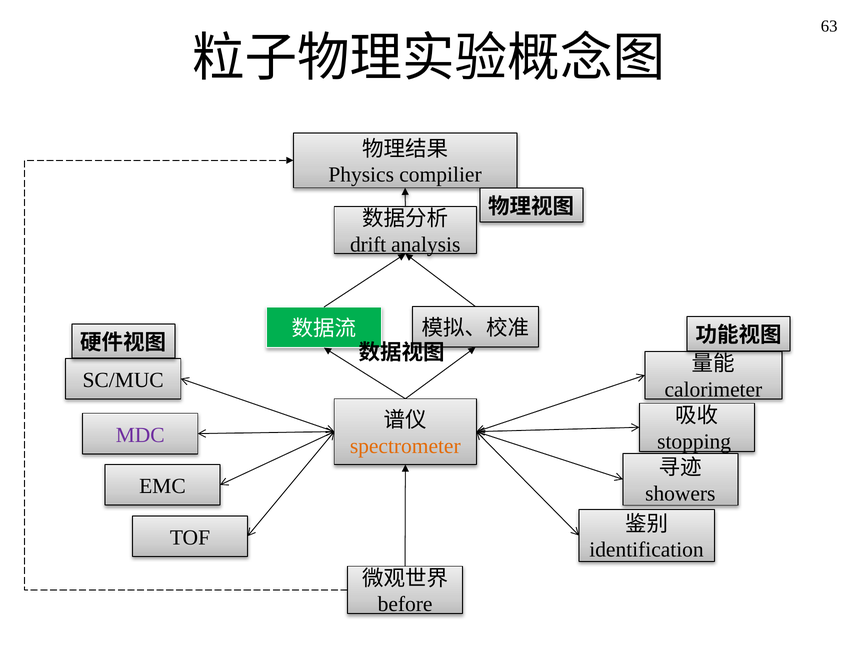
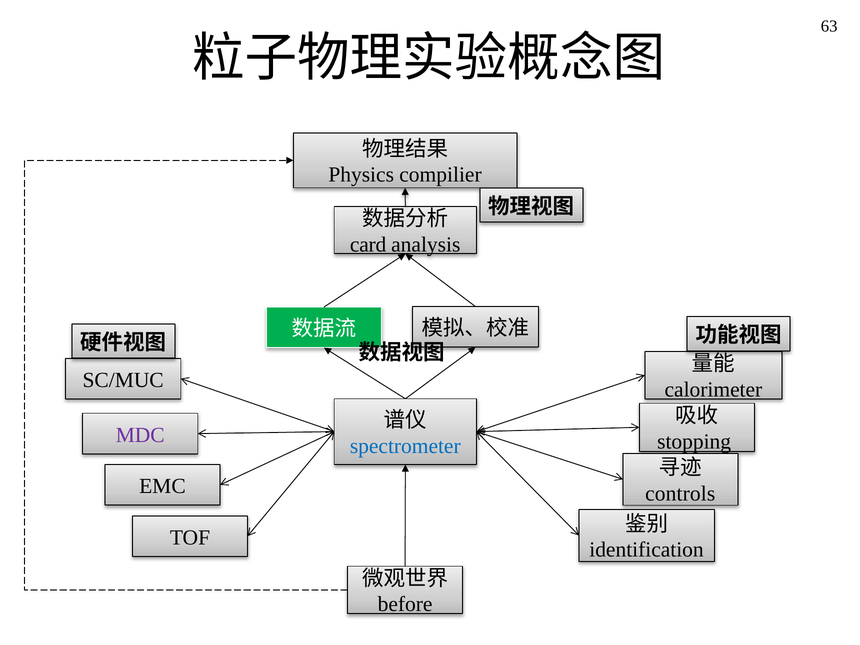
drift: drift -> card (368, 245)
spectrometer colour: orange -> blue (405, 446)
showers: showers -> controls (680, 494)
